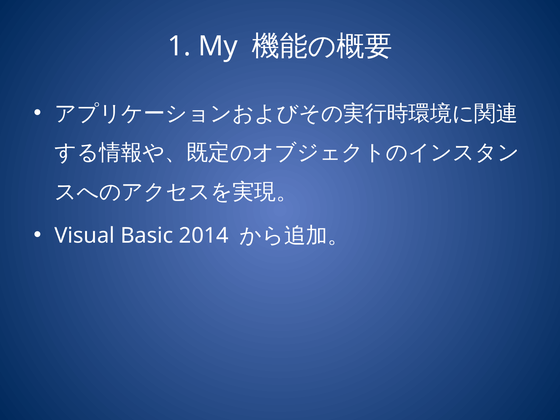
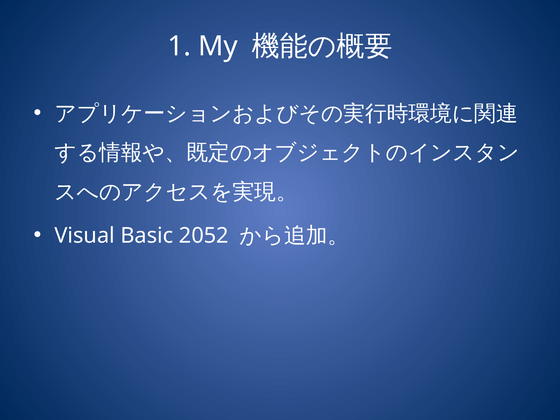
2014: 2014 -> 2052 (204, 236)
